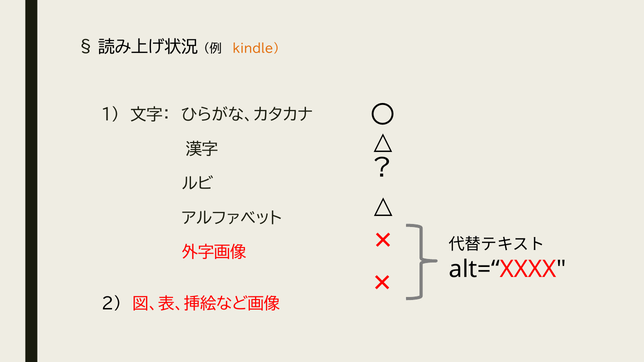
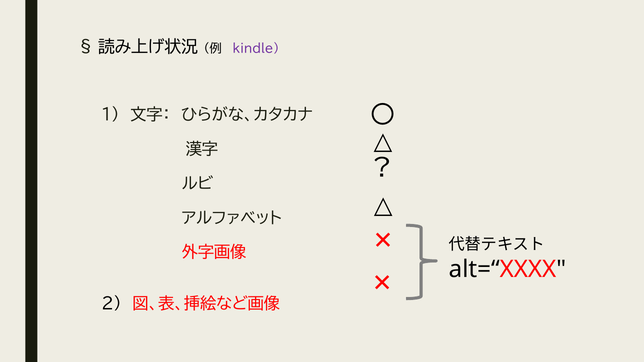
kindle colour: orange -> purple (256, 49)
